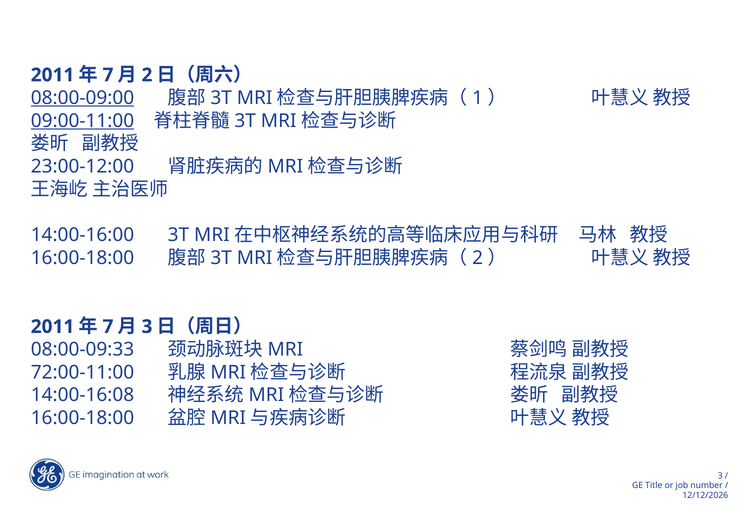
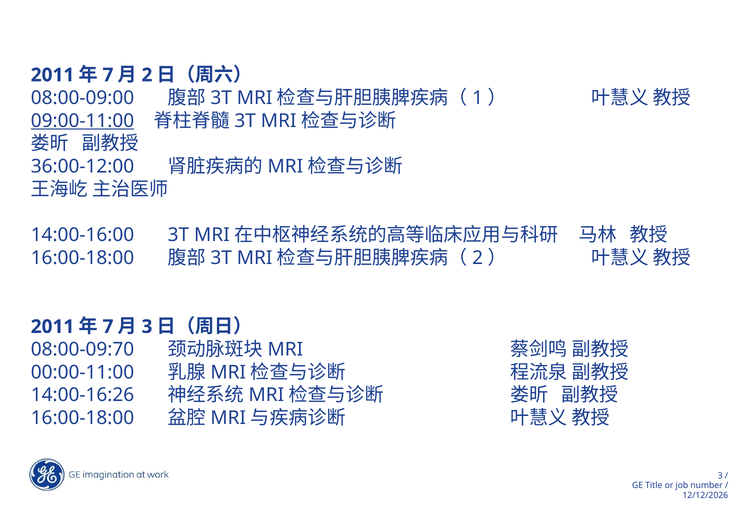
08:00-09:00 underline: present -> none (82, 98)
23:00-12:00: 23:00-12:00 -> 36:00-12:00 (82, 166)
08:00-09:33: 08:00-09:33 -> 08:00-09:70 (82, 349)
72:00-11:00: 72:00-11:00 -> 00:00-11:00 (82, 372)
14:00-16:08: 14:00-16:08 -> 14:00-16:26 (82, 395)
